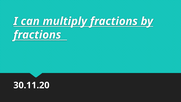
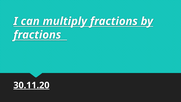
30.11.20 underline: none -> present (31, 85)
